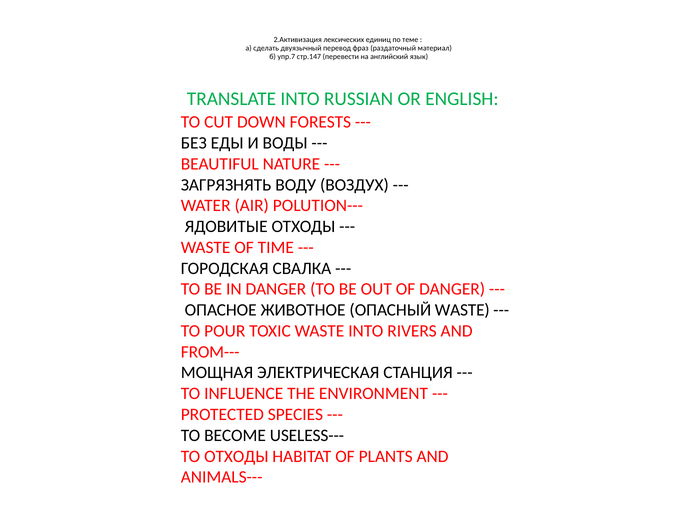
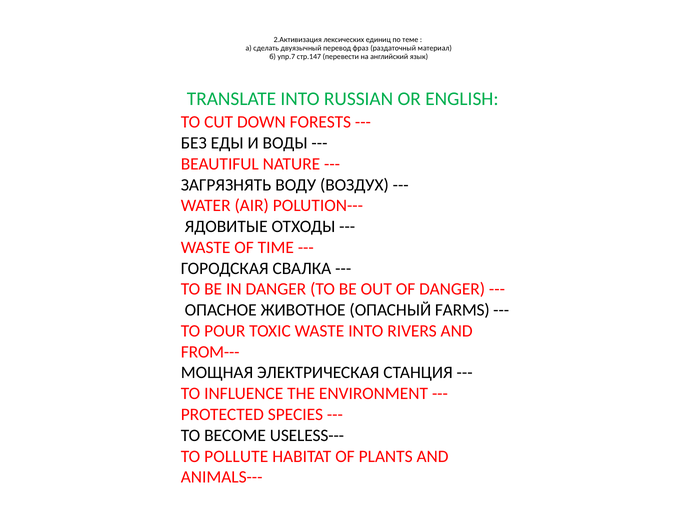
ОПАСНЫЙ WASTE: WASTE -> FARMS (462, 310)
TO ОТХОДЫ: ОТХОДЫ -> POLLUTE (236, 456)
